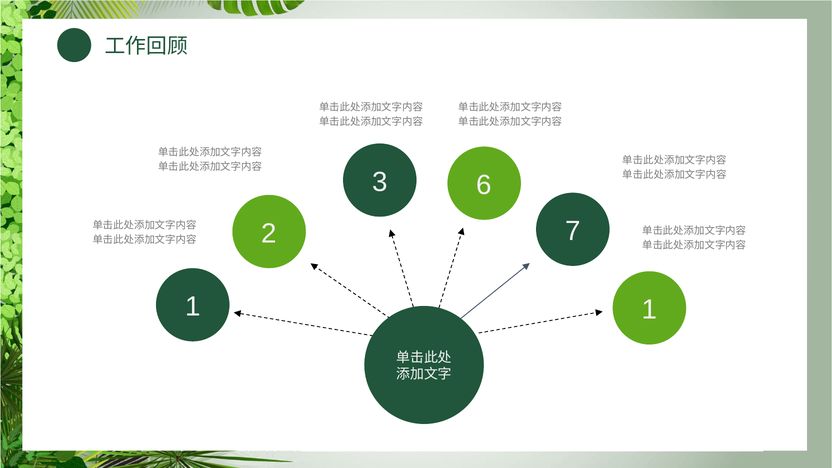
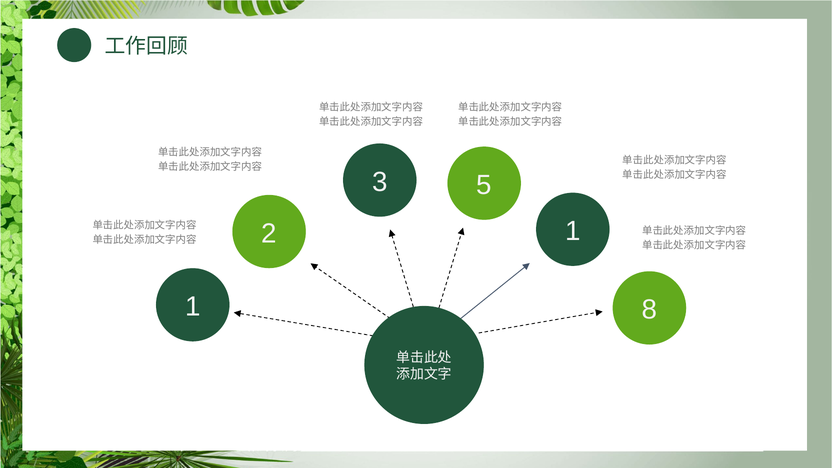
6: 6 -> 5 (484, 185)
2 7: 7 -> 1 (573, 231)
1 1: 1 -> 8 (649, 310)
